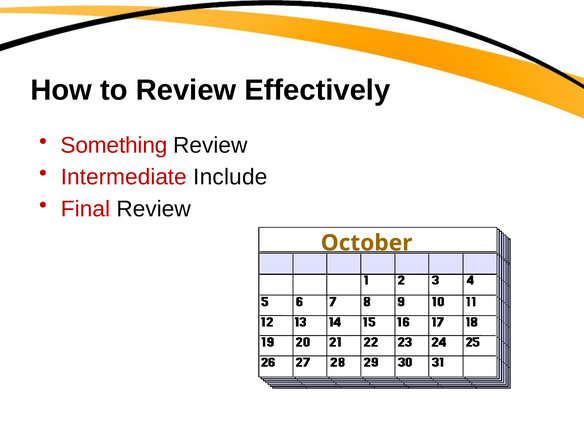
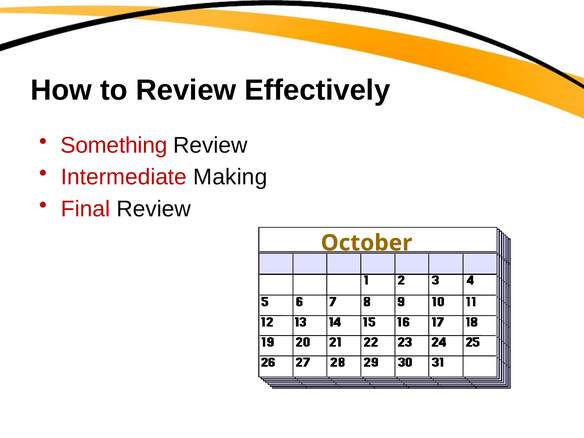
Include: Include -> Making (230, 177)
